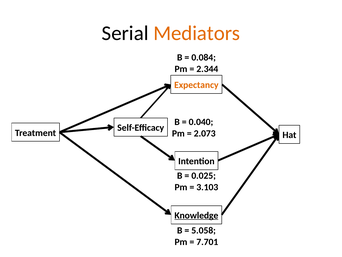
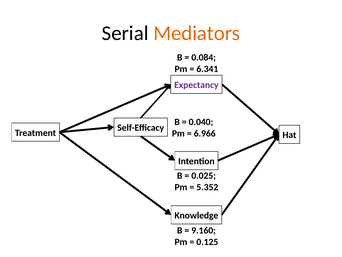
2.344: 2.344 -> 6.341 (207, 69)
Expectancy colour: orange -> purple (196, 85)
2.073: 2.073 -> 6.966 (205, 133)
3.103: 3.103 -> 5.352 (207, 187)
Knowledge underline: present -> none (196, 215)
5.058: 5.058 -> 9.160 (204, 230)
7.701: 7.701 -> 0.125 (207, 241)
